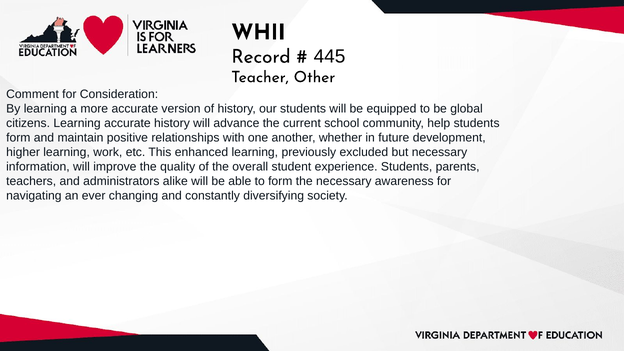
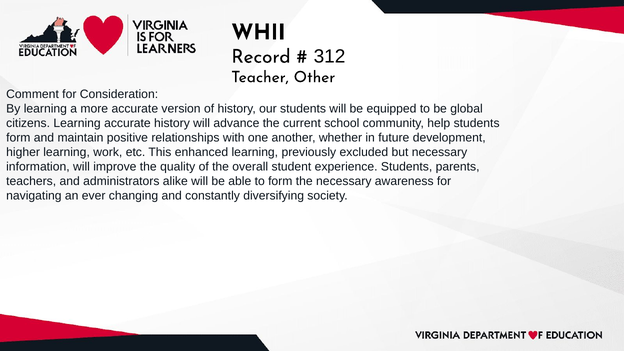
445: 445 -> 312 (330, 56)
